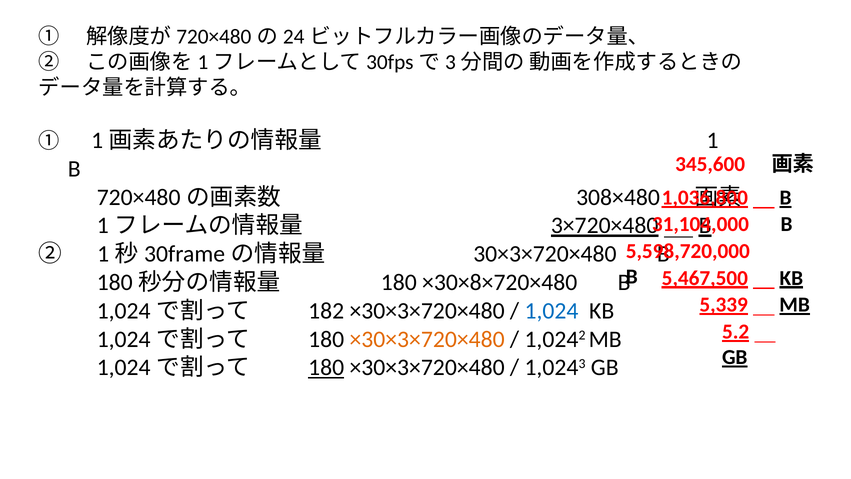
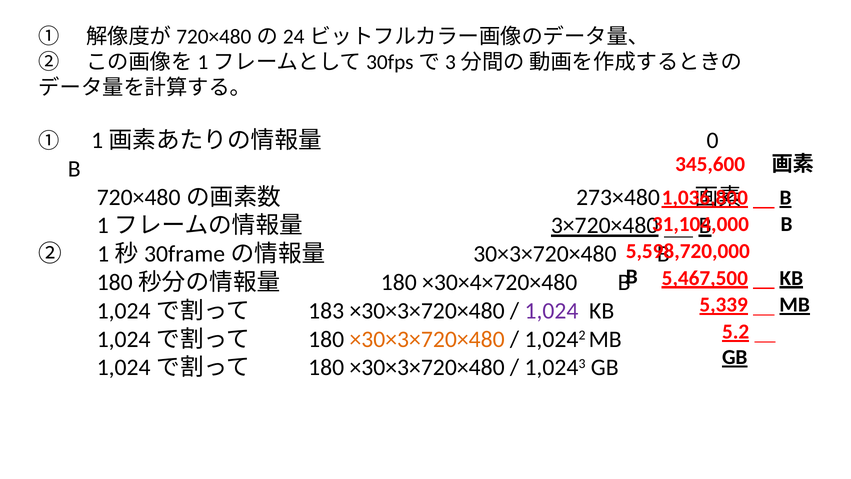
1: 1 -> 0 (713, 140)
308×480: 308×480 -> 273×480 (618, 197)
×30×8×720×480: ×30×8×720×480 -> ×30×4×720×480 (500, 282)
182: 182 -> 183 (326, 311)
1,024 colour: blue -> purple (551, 311)
180 underline: present -> none (326, 367)
